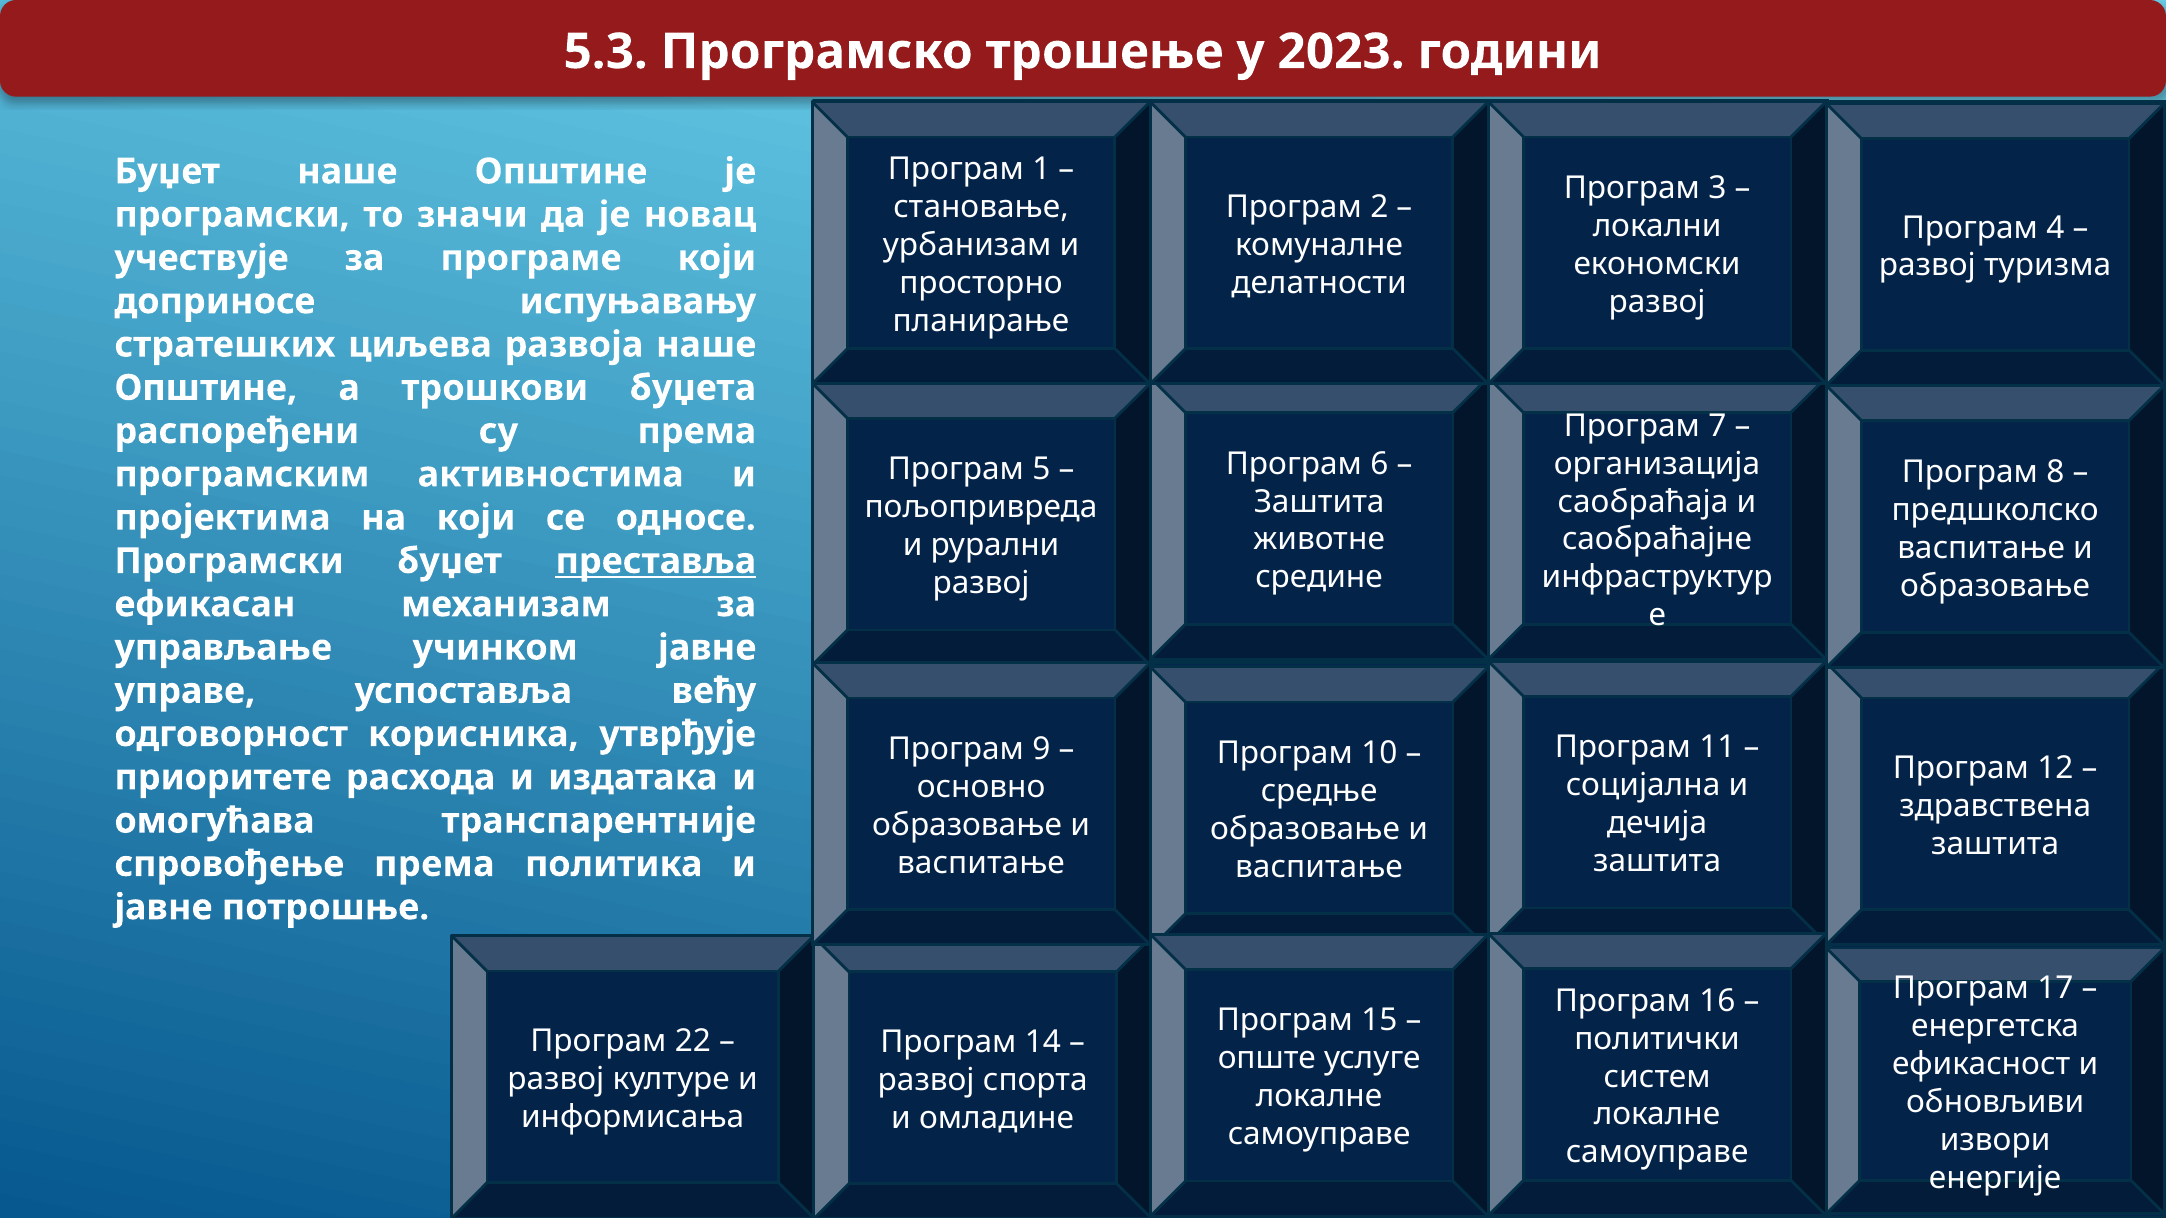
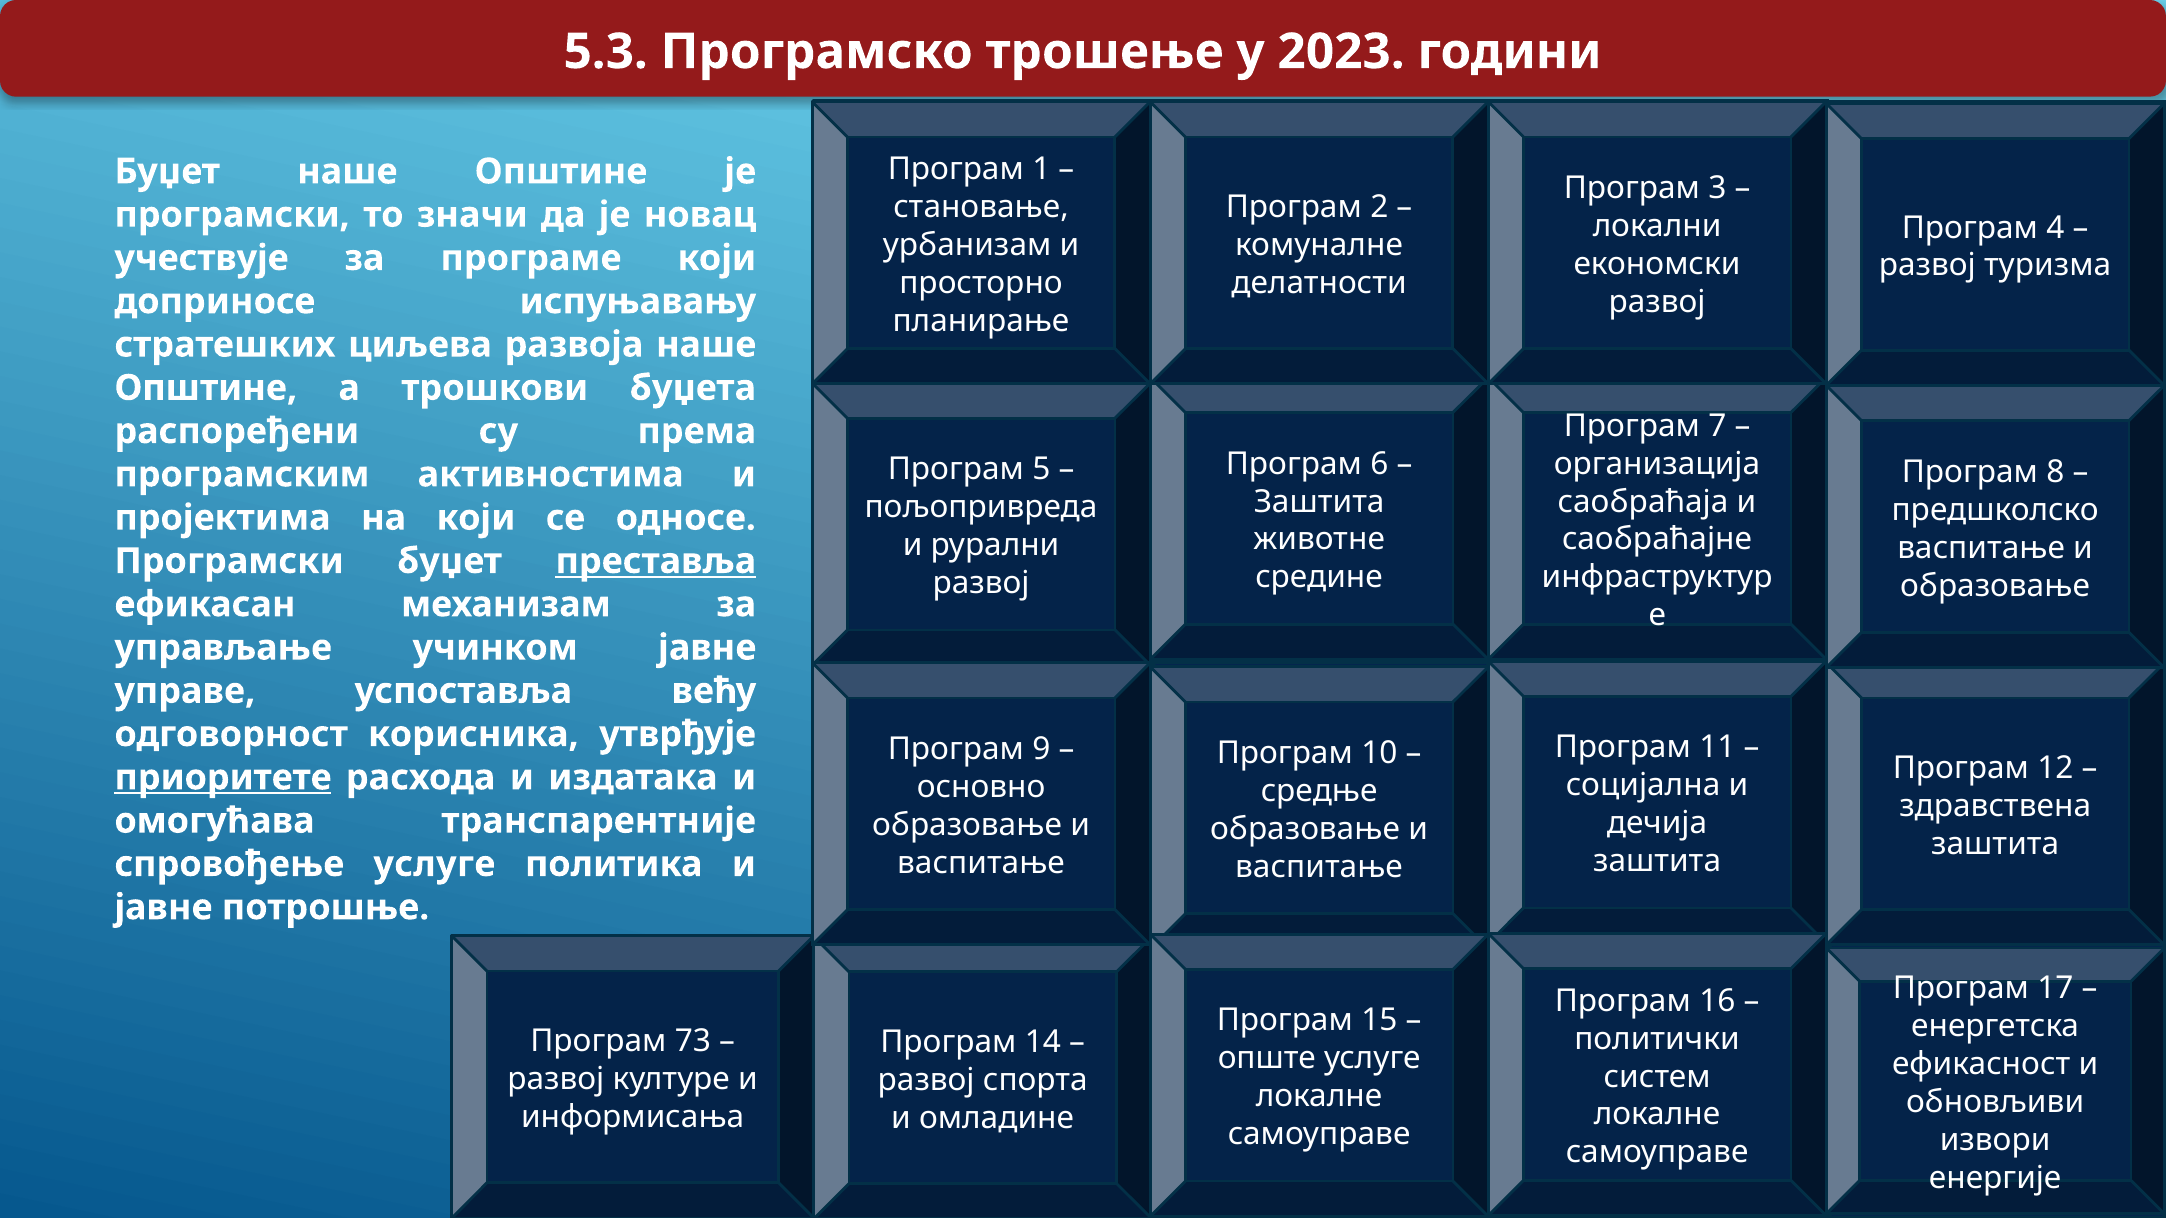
приоритете underline: none -> present (223, 778)
спровођење према: према -> услуге (434, 864)
22: 22 -> 73 (693, 1041)
